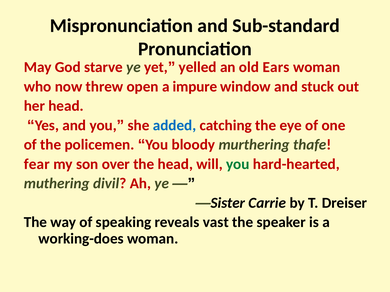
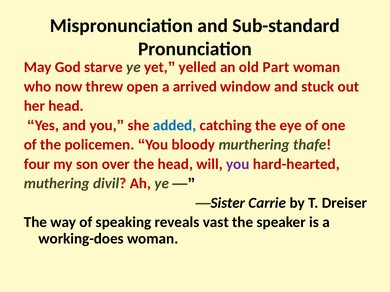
Ears: Ears -> Part (276, 67)
impure: impure -> arrived (195, 87)
fear: fear -> four (37, 164)
you colour: green -> purple (238, 164)
